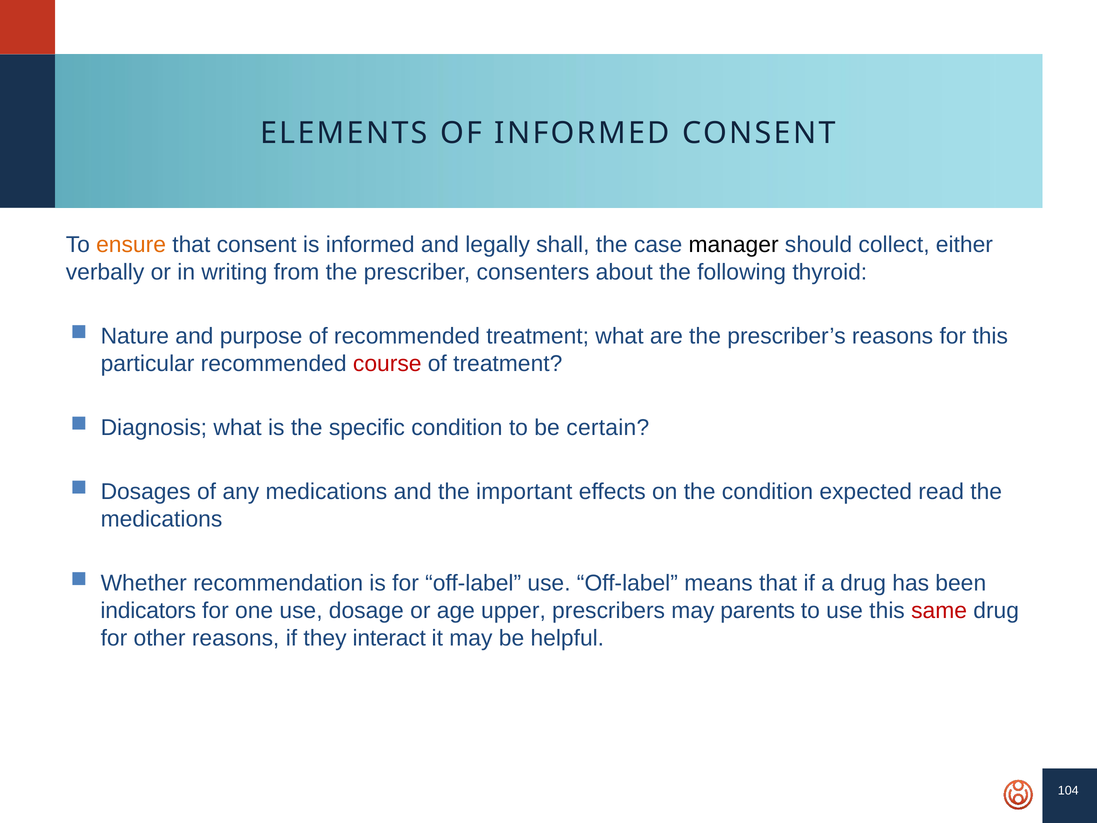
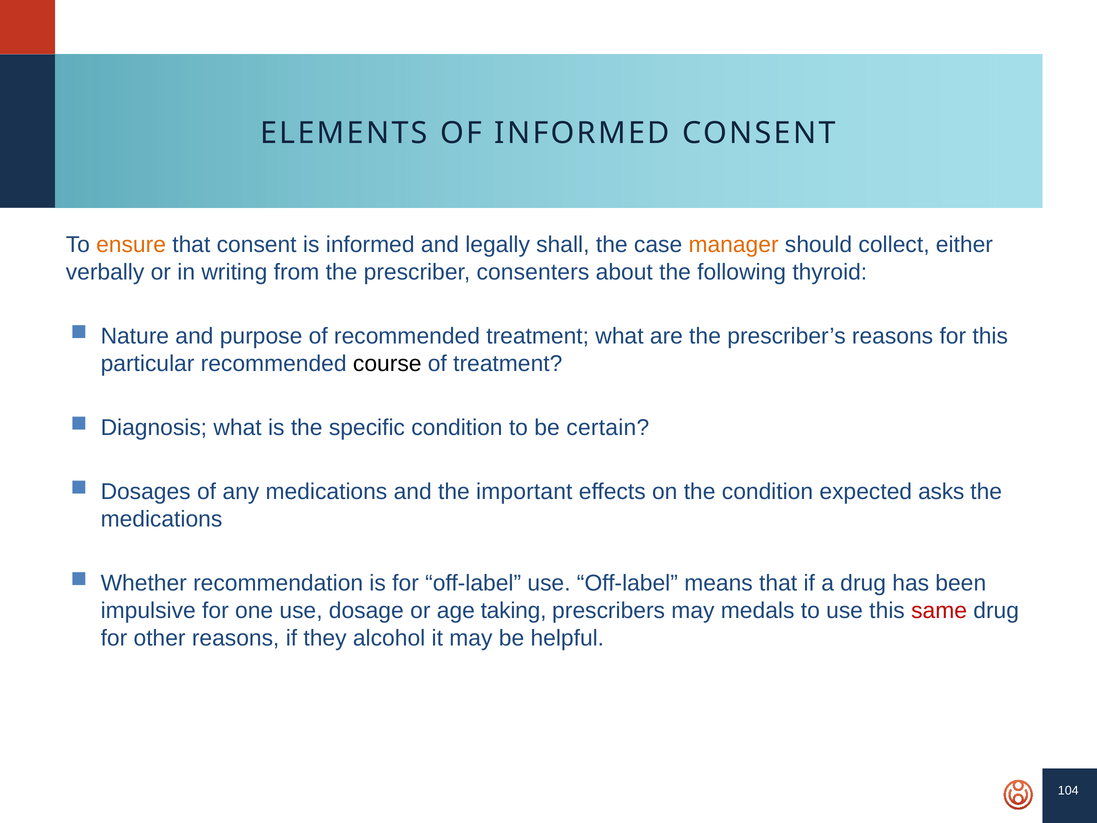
manager colour: black -> orange (734, 245)
course colour: red -> black (387, 364)
read: read -> asks (941, 492)
indicators: indicators -> impulsive (148, 610)
upper: upper -> taking (514, 610)
parents: parents -> medals (758, 610)
interact: interact -> alcohol (389, 638)
